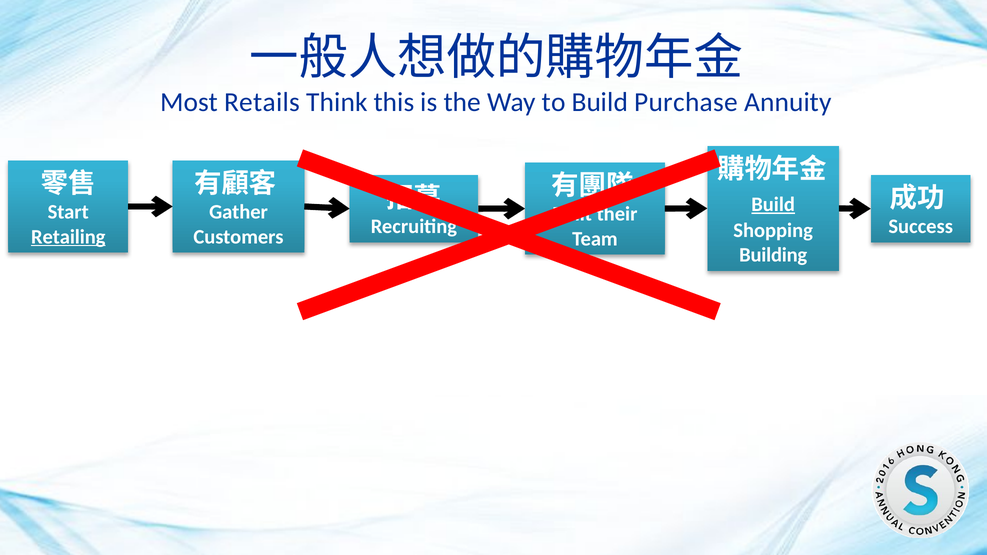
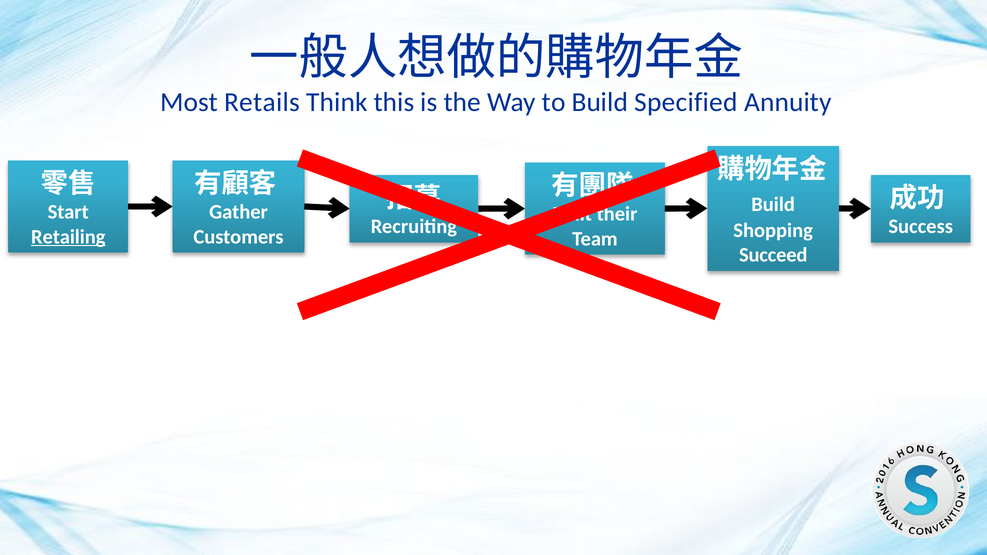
Purchase: Purchase -> Specified (686, 102)
Build underline: present -> none (773, 204)
Building: Building -> Succeed (773, 255)
